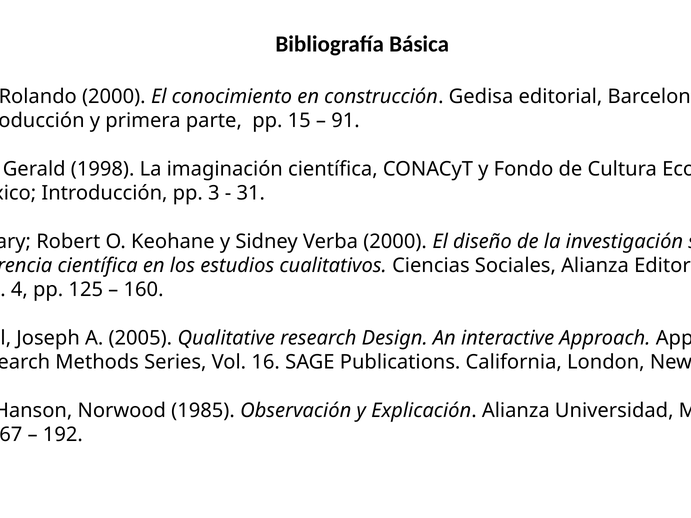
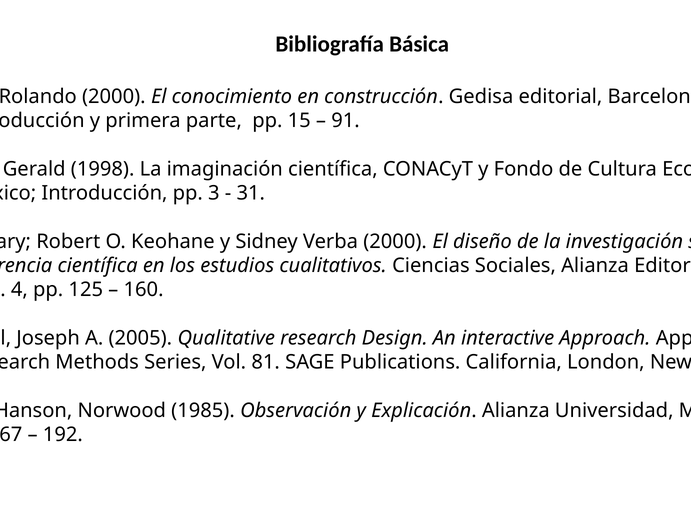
16: 16 -> 81 (266, 362)
